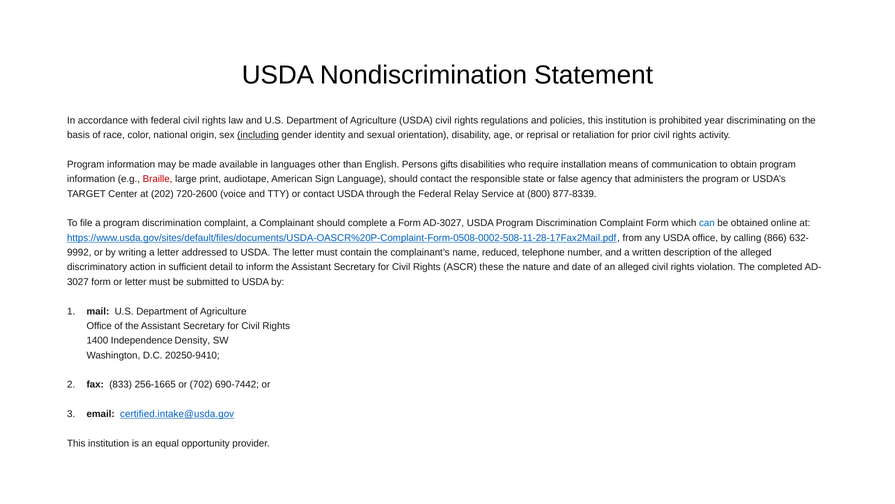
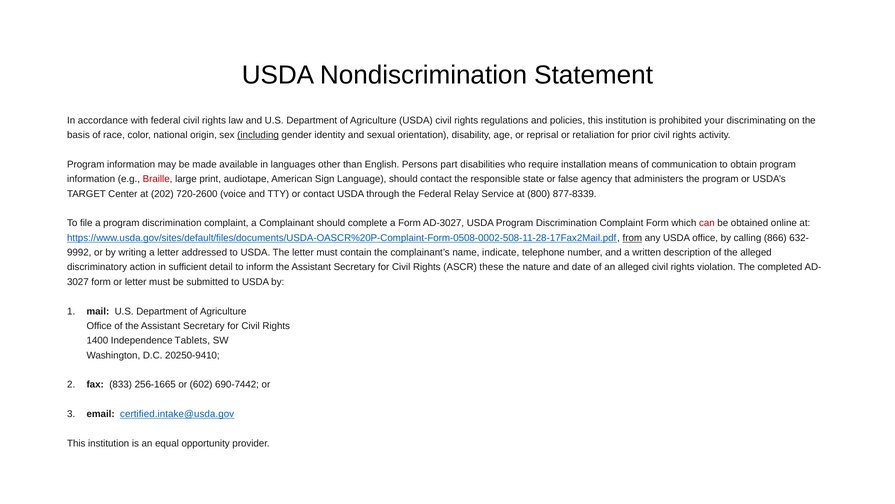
year: year -> your (714, 120)
gifts: gifts -> part (449, 164)
can colour: blue -> red (707, 223)
from underline: none -> present (632, 238)
reduced: reduced -> indicate (501, 252)
Density: Density -> Tablets (192, 340)
702: 702 -> 602 (201, 384)
